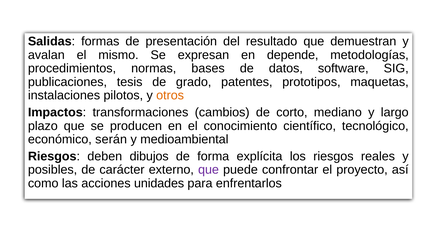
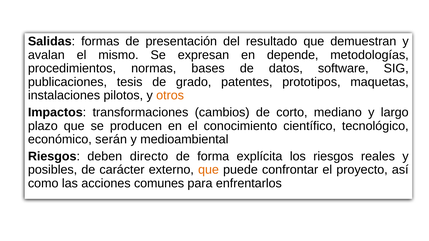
dibujos: dibujos -> directo (149, 157)
que colour: purple -> orange (209, 170)
unidades: unidades -> comunes (159, 184)
